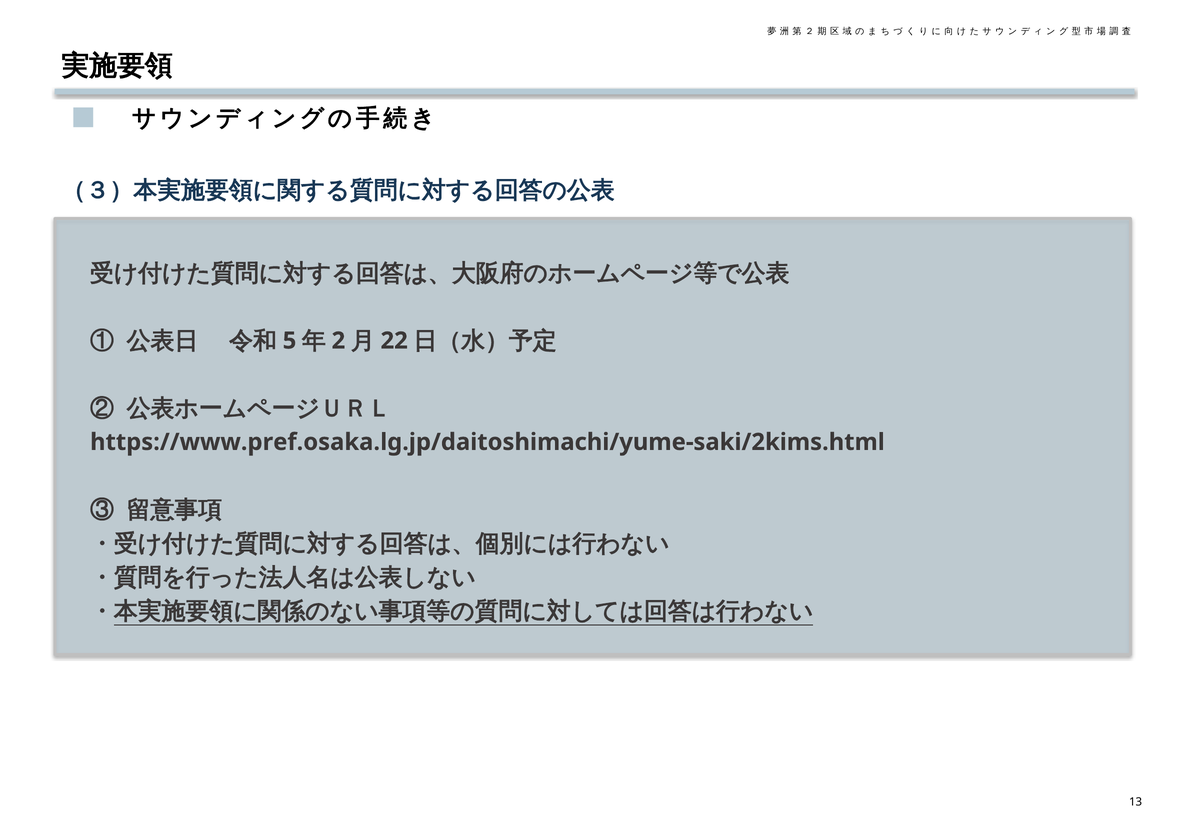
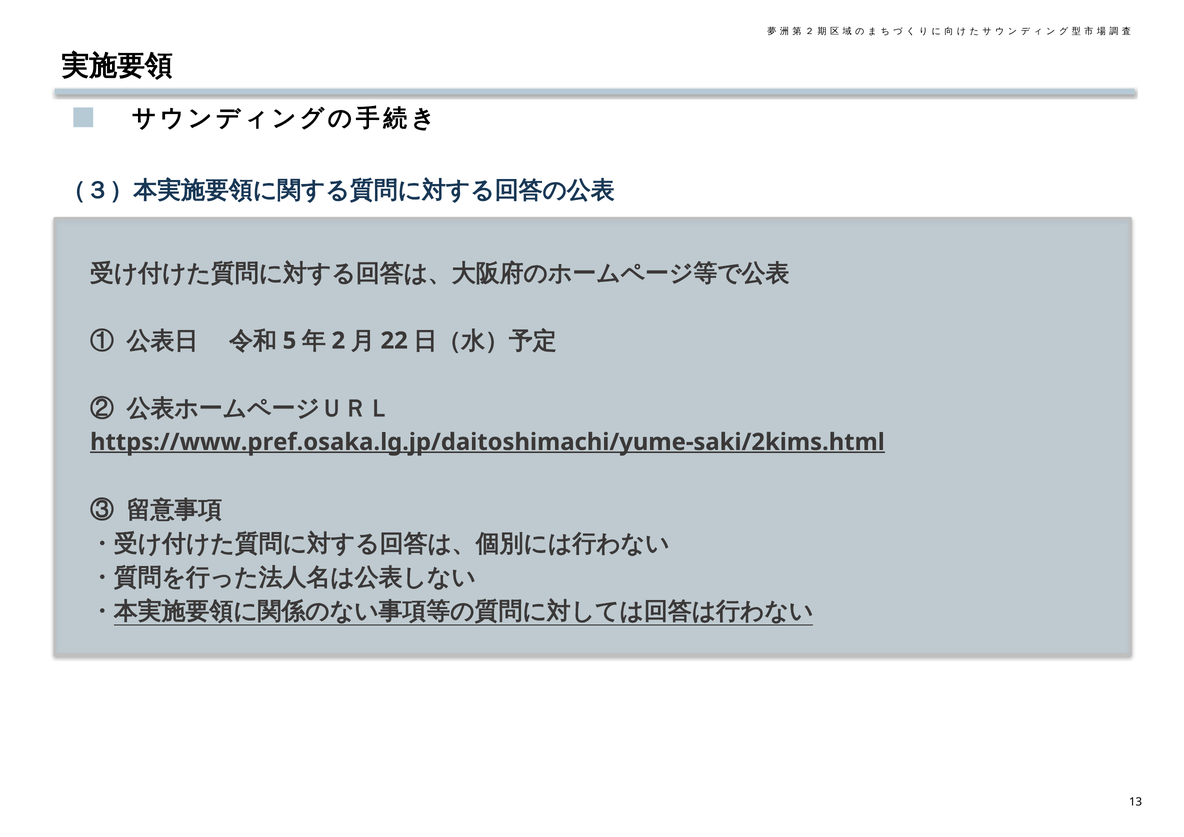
https://www.pref.osaka.lg.jp/daitoshimachi/yume-saki/2kims.html underline: none -> present (487, 442)
